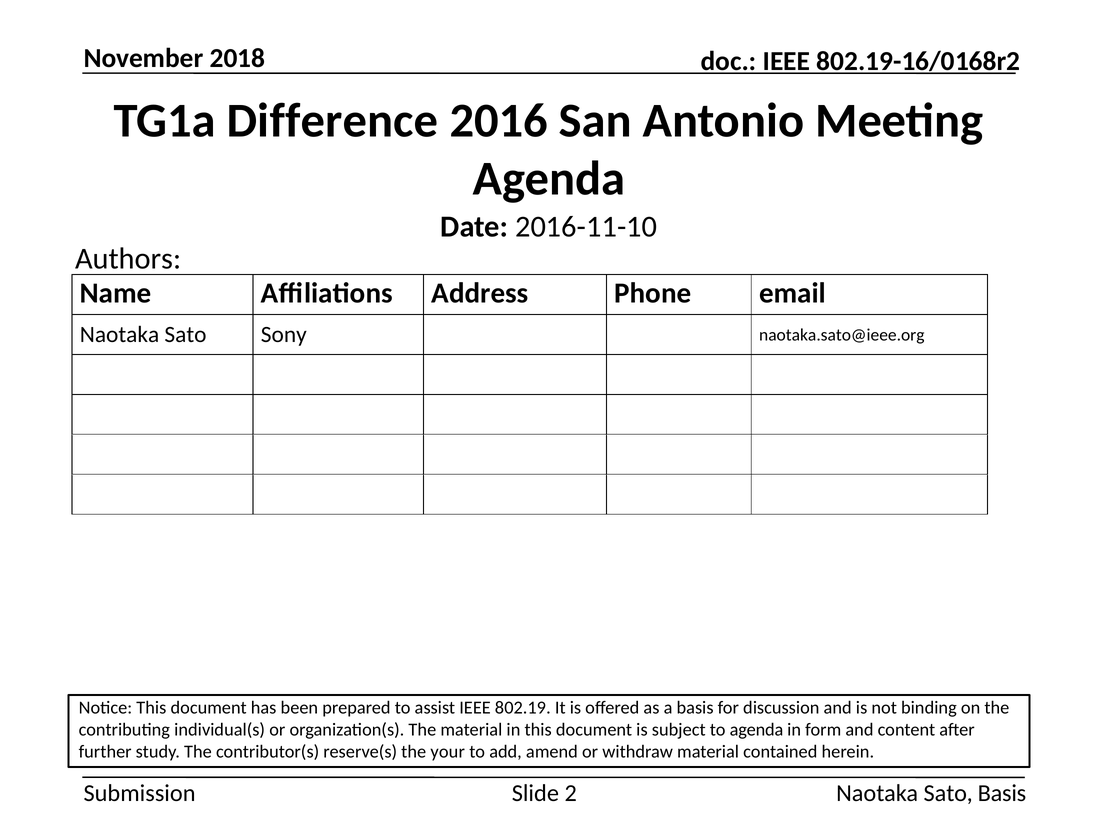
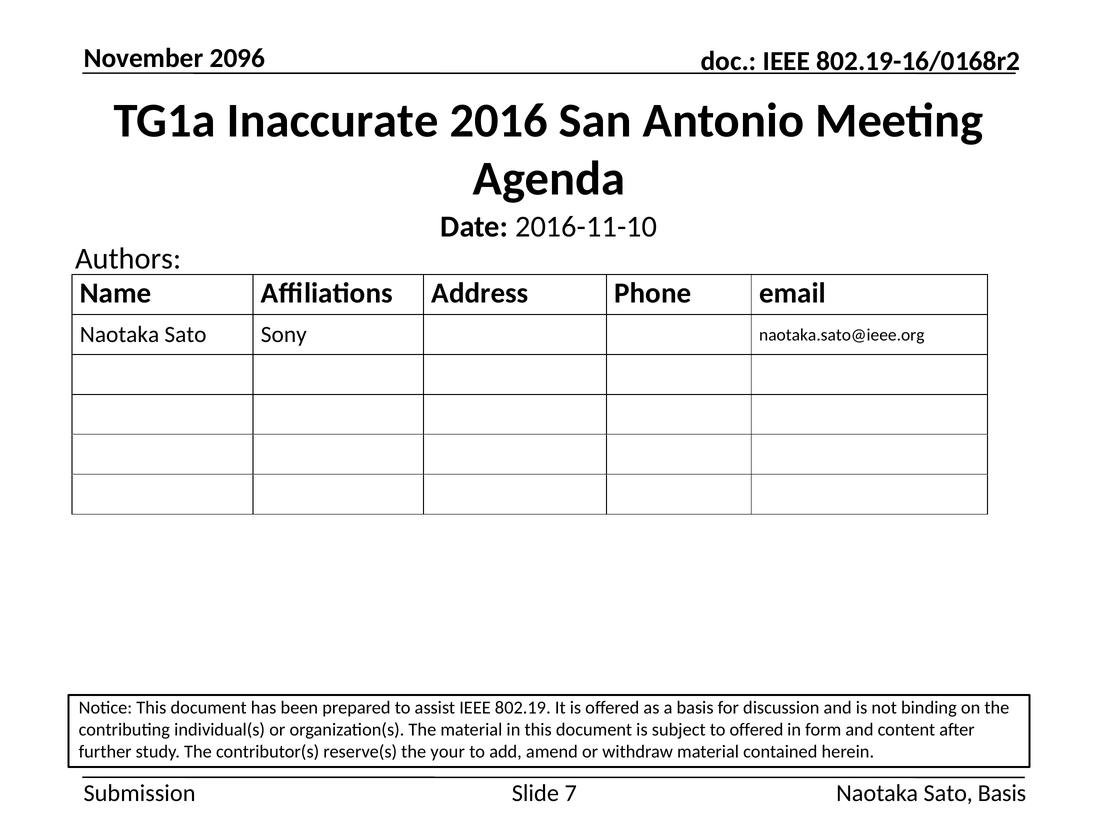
2018: 2018 -> 2096 (237, 58)
Difference: Difference -> Inaccurate (333, 121)
to agenda: agenda -> offered (757, 730)
2: 2 -> 7 (571, 794)
